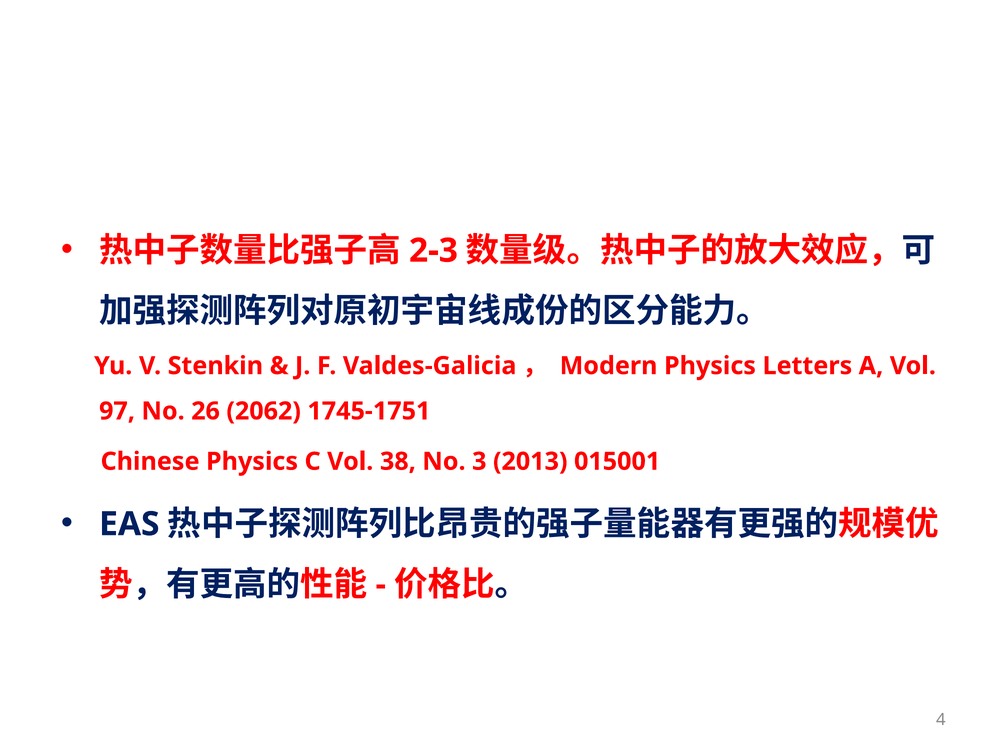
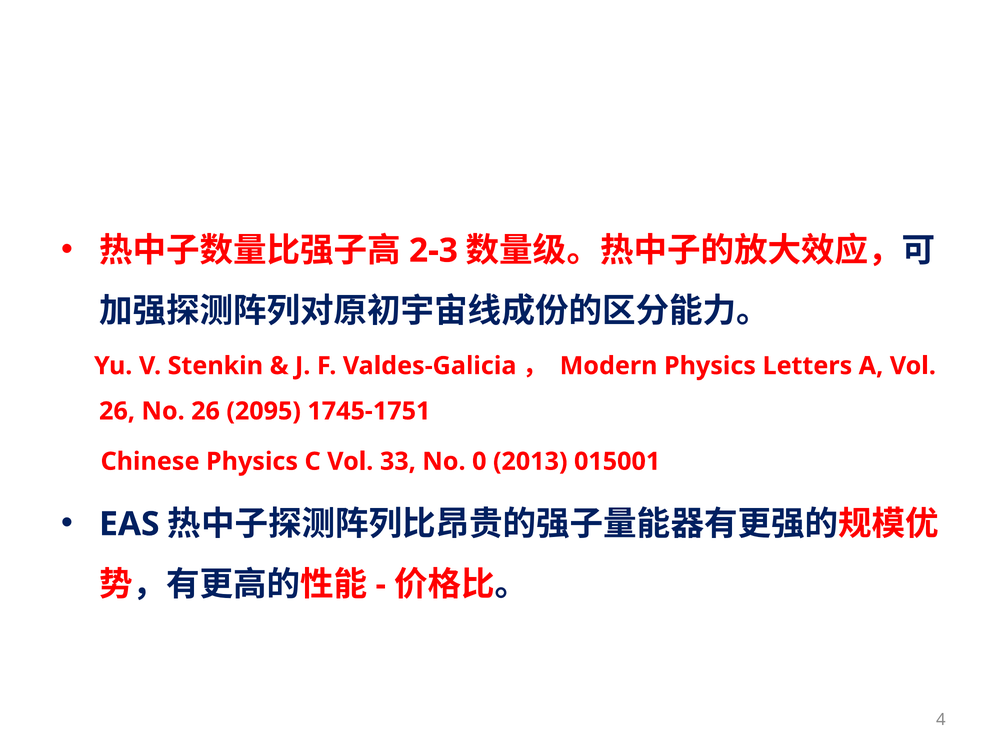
97: 97 -> 26 (117, 411)
2062: 2062 -> 2095 (264, 411)
38: 38 -> 33 (398, 461)
3: 3 -> 0 (479, 461)
